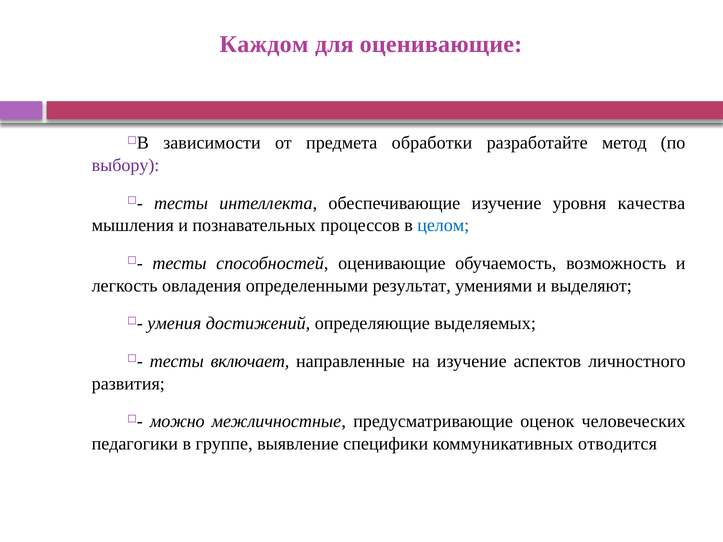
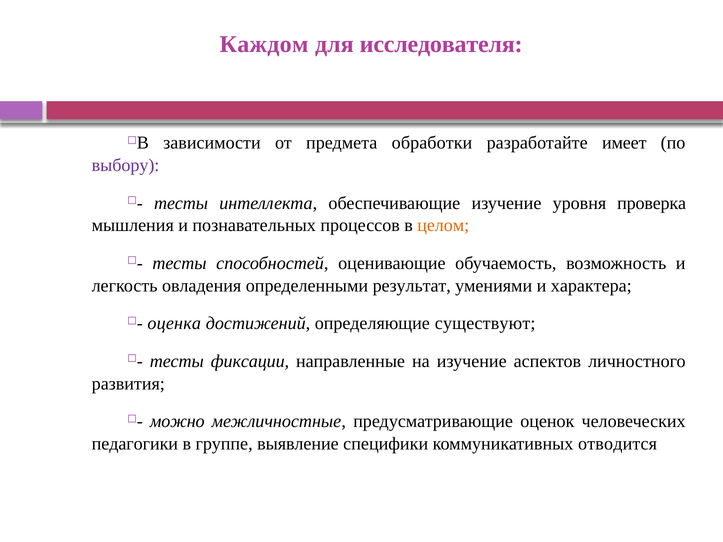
для оценивающие: оценивающие -> исследователя (441, 44)
метод: метод -> имеет (624, 143)
качества: качества -> проверка (652, 203)
целом colour: blue -> orange (443, 226)
выделяют: выделяют -> характера (591, 286)
умения: умения -> оценка (174, 324)
выделяемых: выделяемых -> существуют (485, 324)
включает: включает -> фиксации (250, 361)
